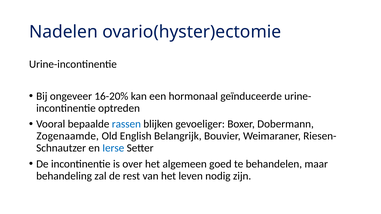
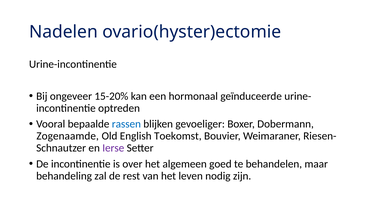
16-20%: 16-20% -> 15-20% (111, 96)
Belangrijk: Belangrijk -> Toekomst (178, 136)
Ierse colour: blue -> purple (113, 148)
